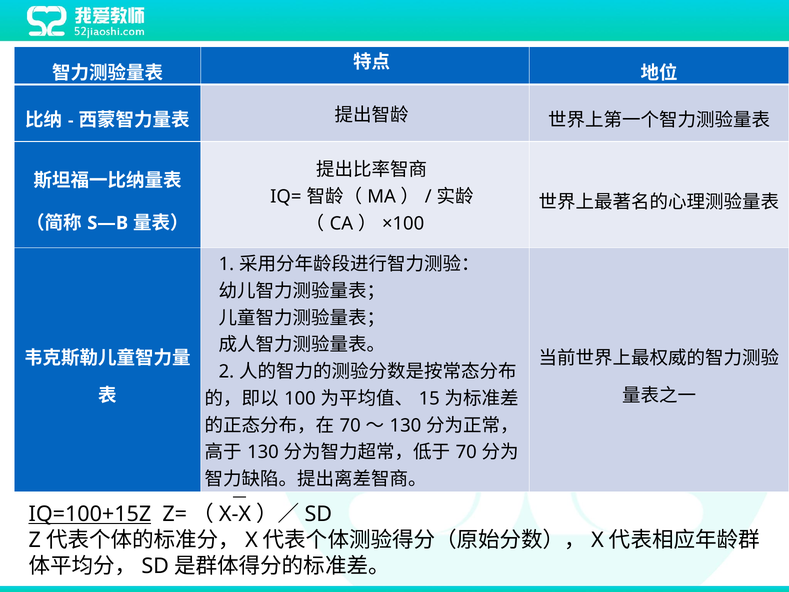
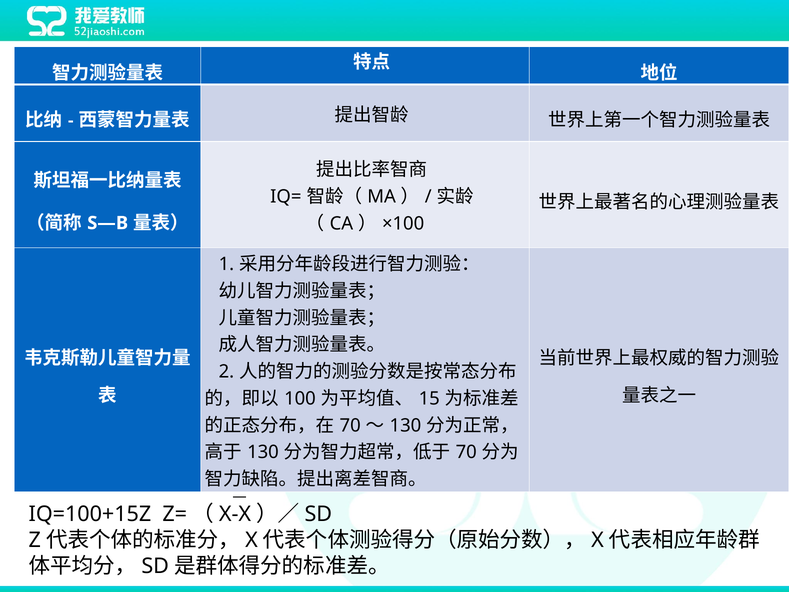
IQ=100+15Z underline: present -> none (90, 514)
